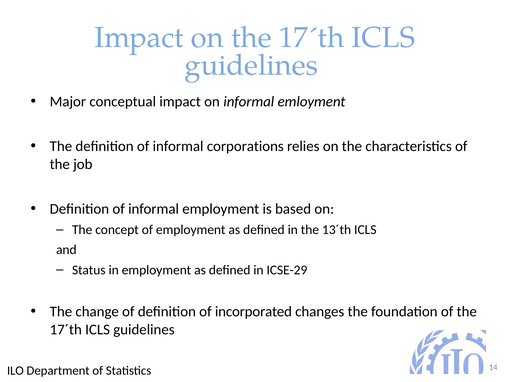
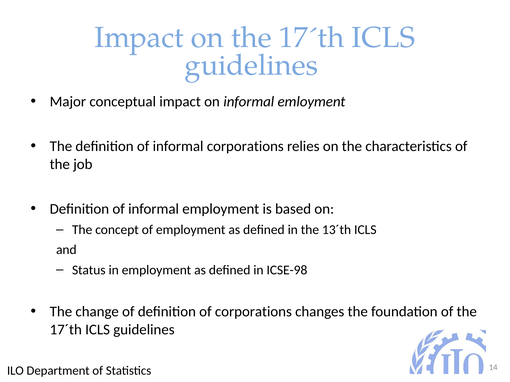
ICSE-29: ICSE-29 -> ICSE-98 (287, 270)
of incorporated: incorporated -> corporations (253, 312)
